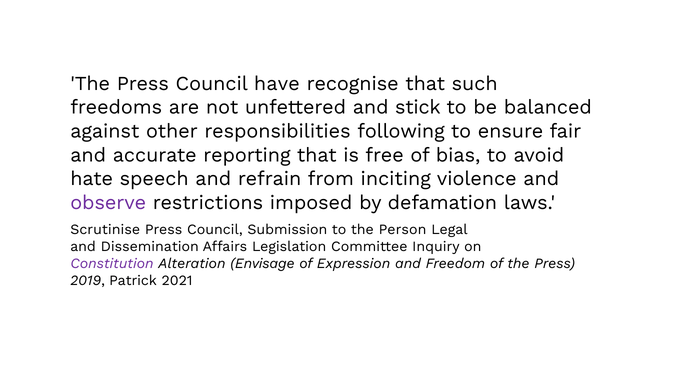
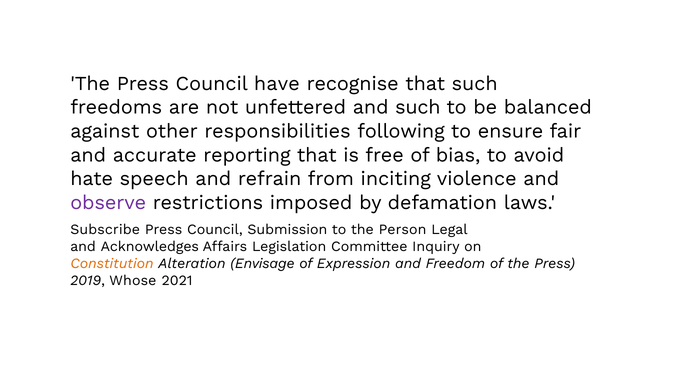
and stick: stick -> such (418, 107)
Scrutinise: Scrutinise -> Subscribe (105, 230)
Dissemination: Dissemination -> Acknowledges (150, 247)
Constitution colour: purple -> orange (112, 264)
Patrick: Patrick -> Whose (133, 281)
